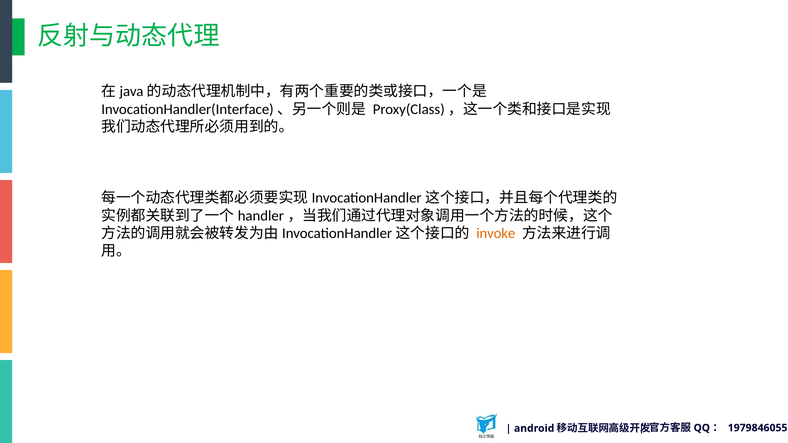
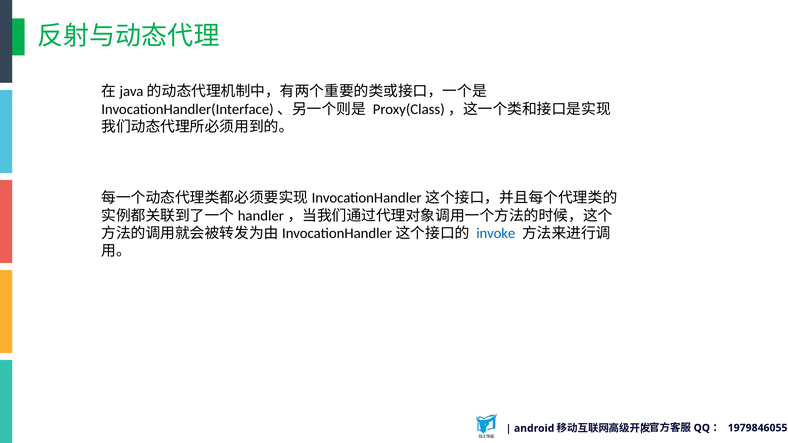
invoke colour: orange -> blue (496, 233)
